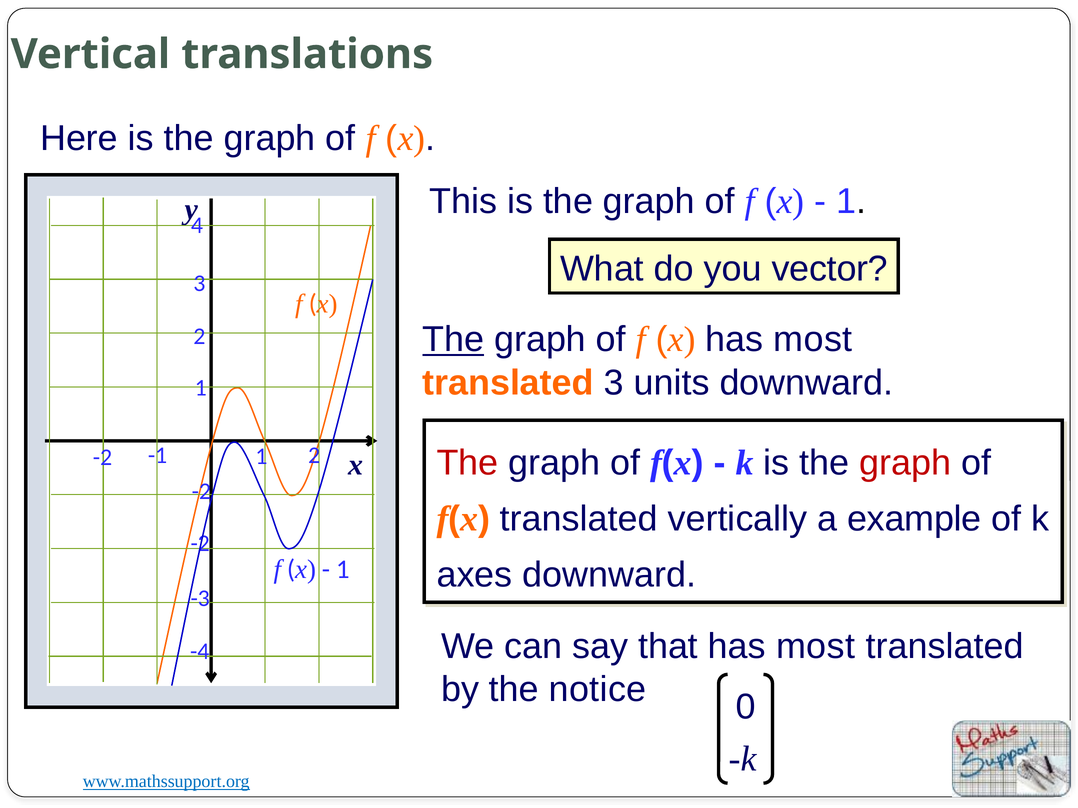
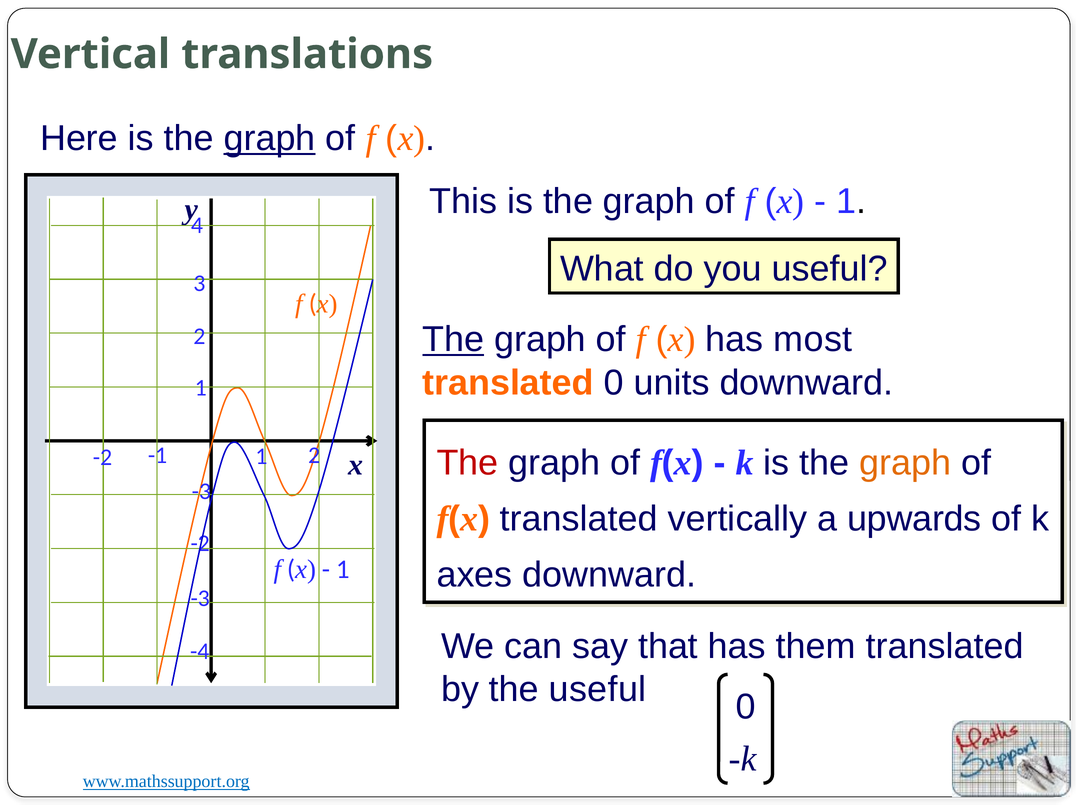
graph underline: none -> present (270, 139)
you vector: vector -> useful (830, 269)
translated 3: 3 -> 0 (614, 383)
graph colour: red -> orange (905, 463)
-2: -2 -> -3 (201, 492)
example: example -> upwards (914, 519)
that has most: most -> them (816, 647)
the notice: notice -> useful (598, 690)
